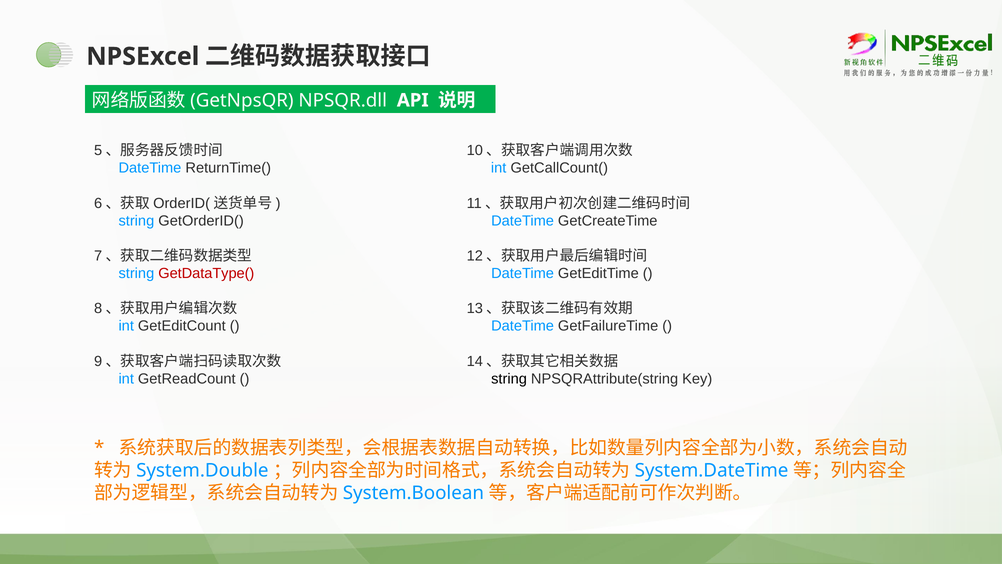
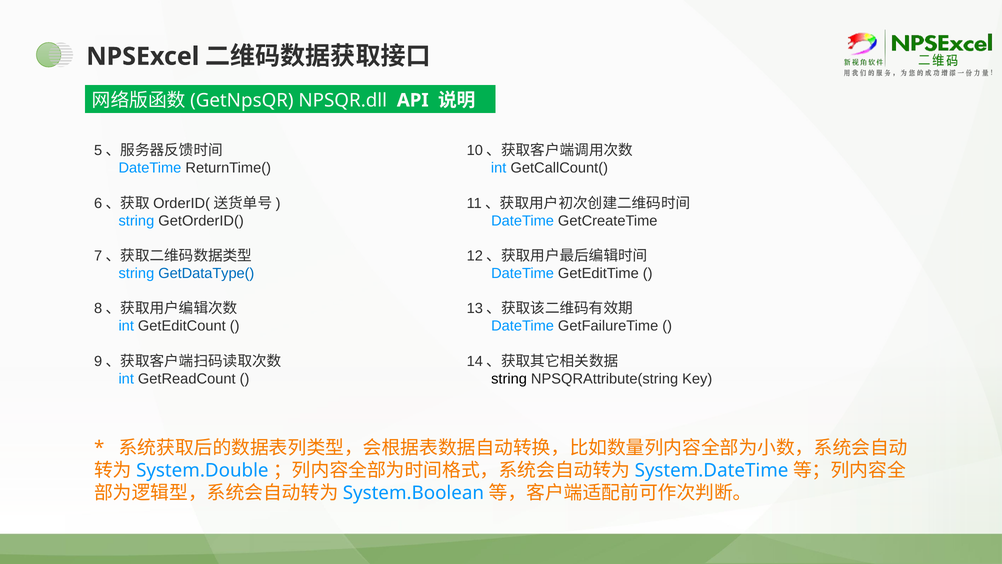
GetDataType( colour: red -> blue (206, 273)
